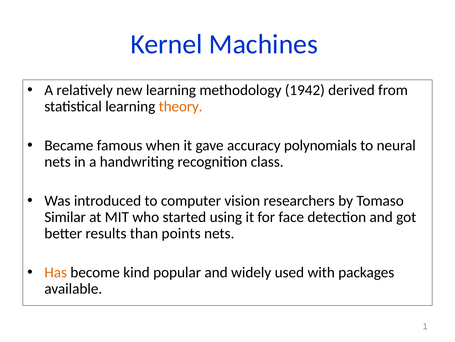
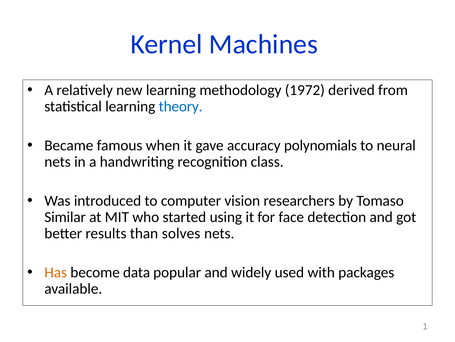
1942: 1942 -> 1972 (305, 90)
theory colour: orange -> blue (181, 106)
points: points -> solves (181, 233)
kind: kind -> data (137, 272)
